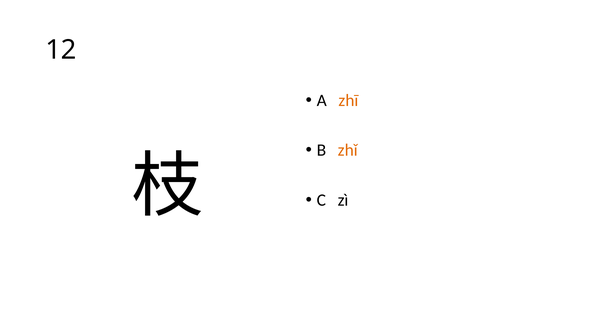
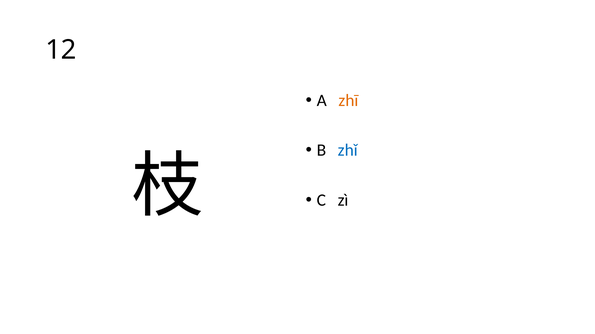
zhǐ colour: orange -> blue (348, 150)
